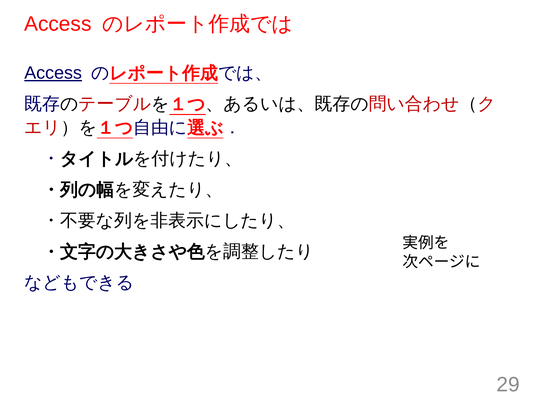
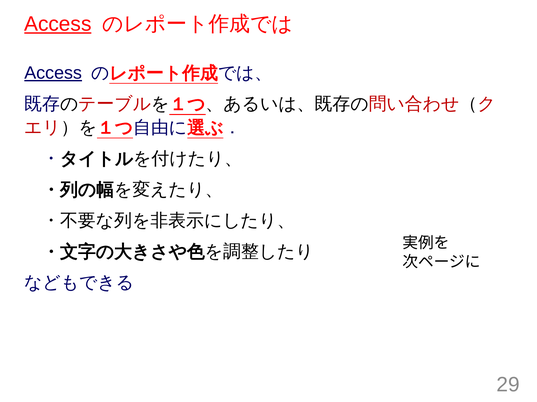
Access underline: none -> present (58, 24)
